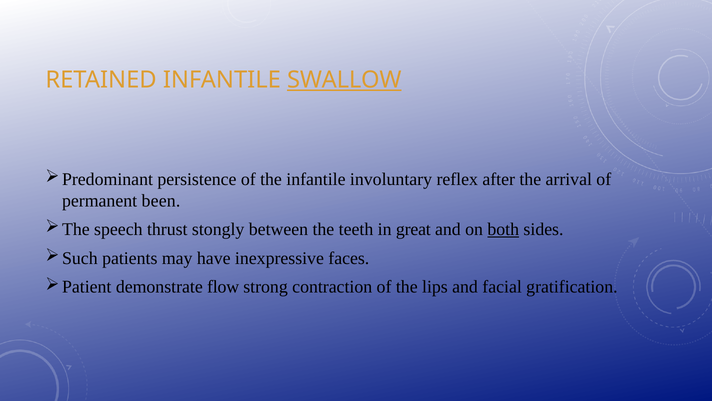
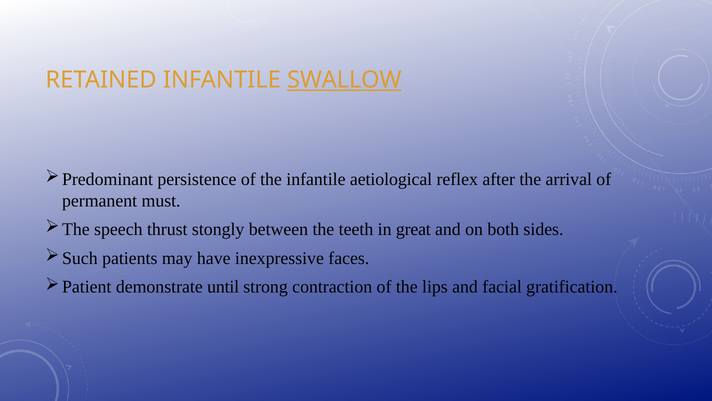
involuntary: involuntary -> aetiological (391, 179)
been: been -> must (161, 200)
both underline: present -> none (503, 229)
flow: flow -> until (223, 287)
